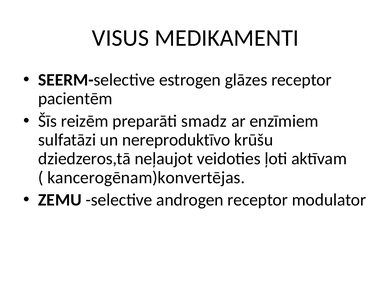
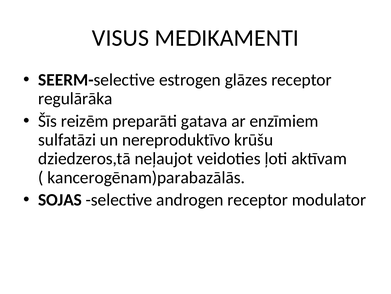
pacientēm: pacientēm -> regulārāka (75, 98)
smadz: smadz -> gatava (204, 121)
kancerogēnam)konvertējas: kancerogēnam)konvertējas -> kancerogēnam)parabazālās (146, 177)
ZEMU: ZEMU -> SOJAS (60, 199)
